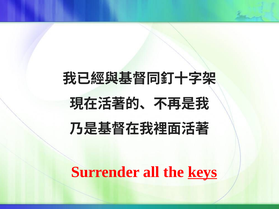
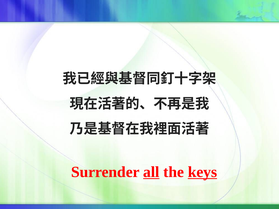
all underline: none -> present (151, 172)
